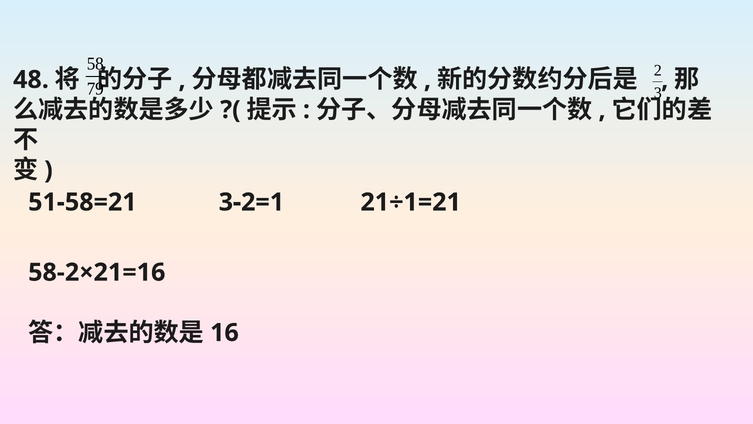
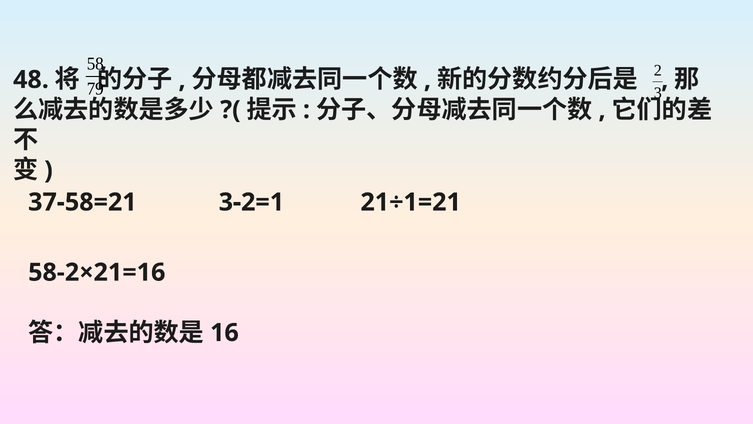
51-58=21: 51-58=21 -> 37-58=21 (82, 202)
